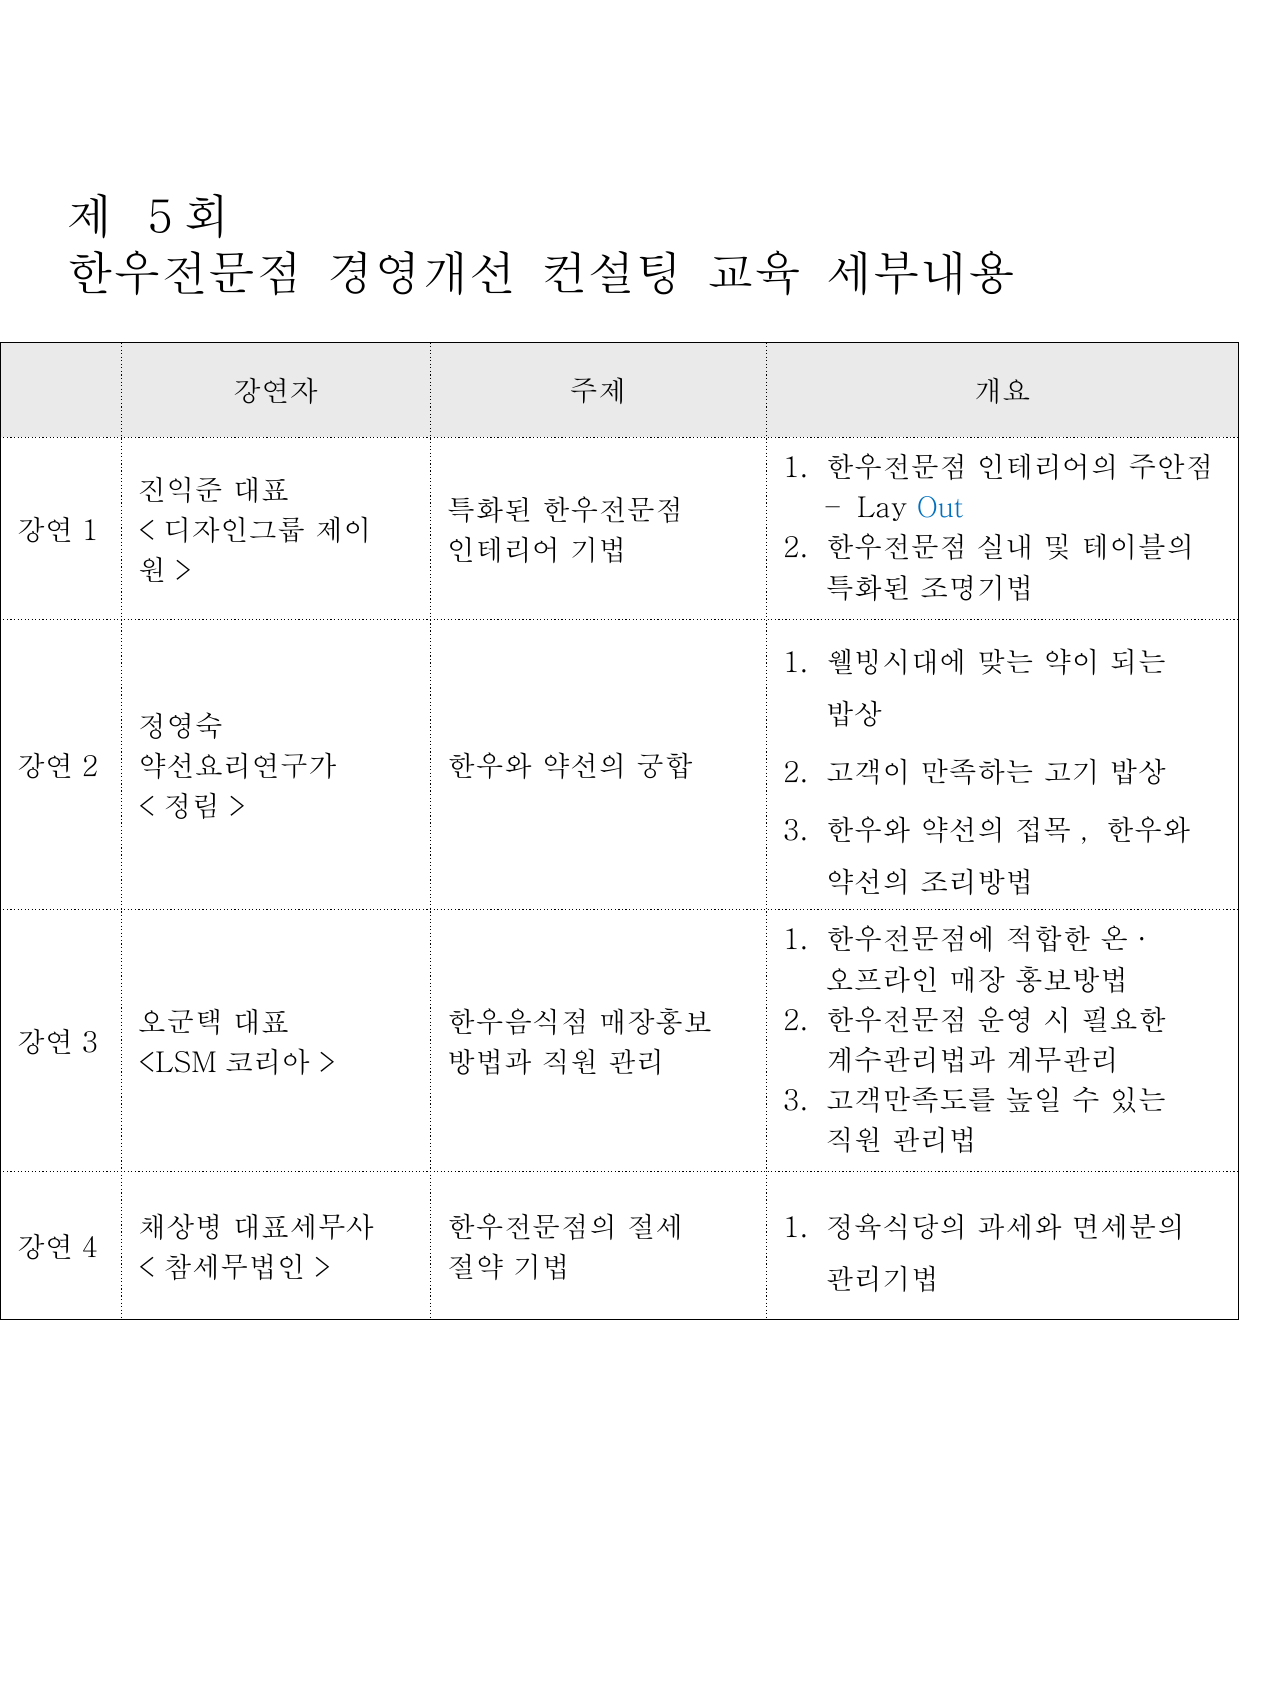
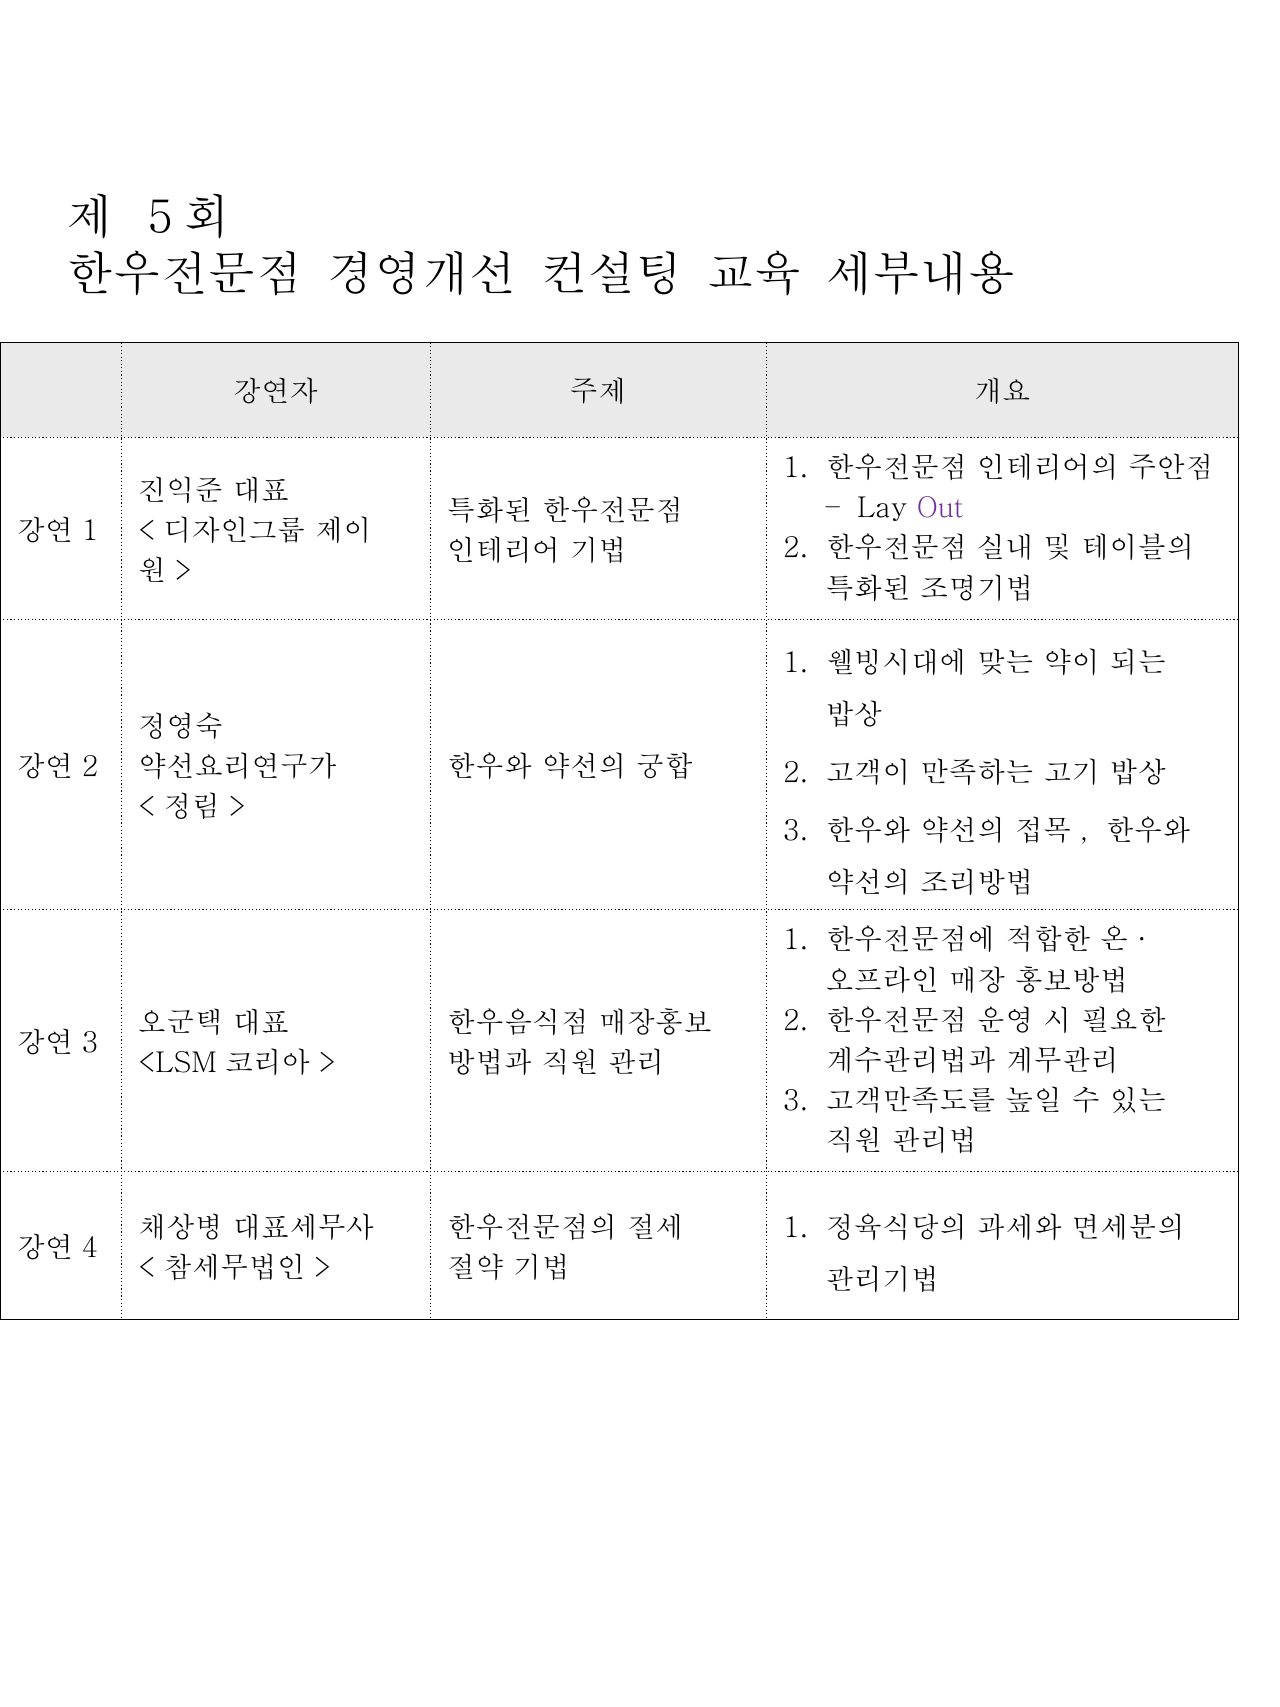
Out colour: blue -> purple (940, 508)
